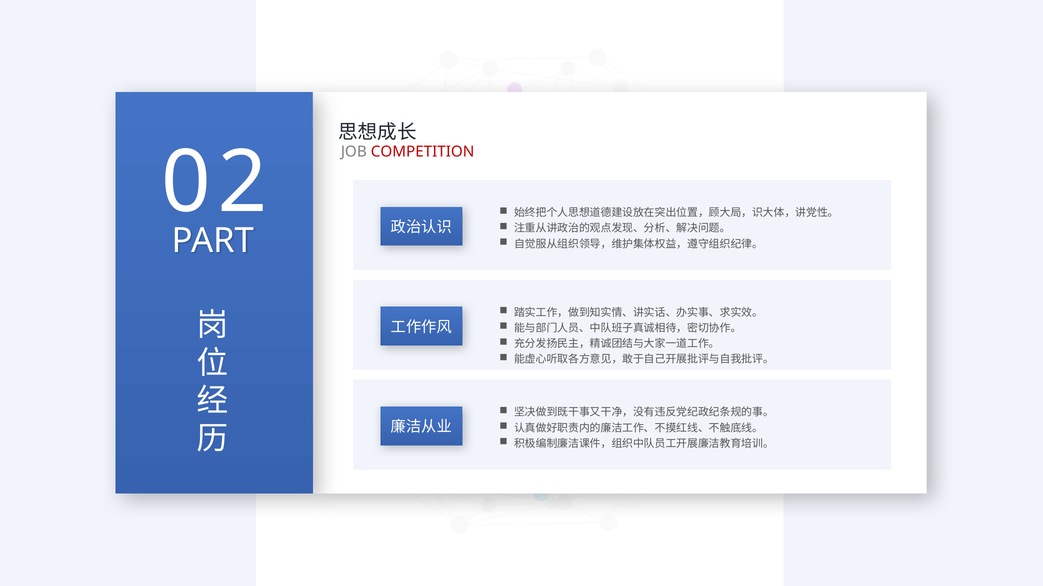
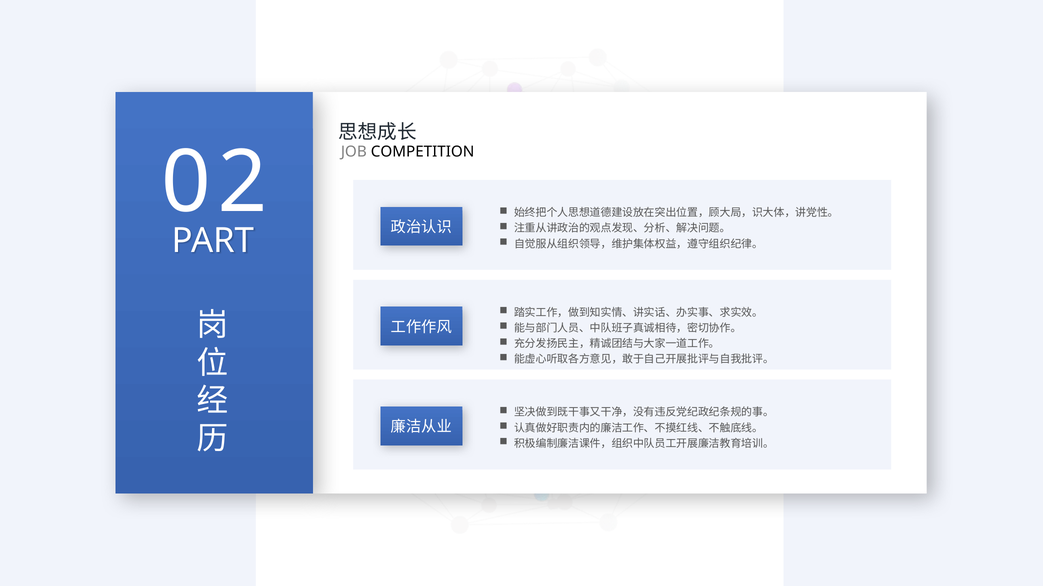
COMPETITION colour: red -> black (423, 152)
